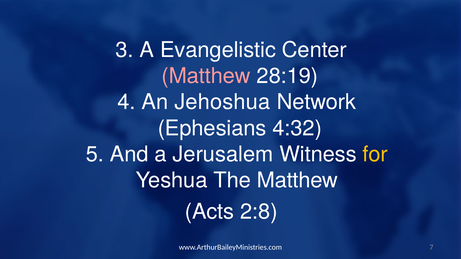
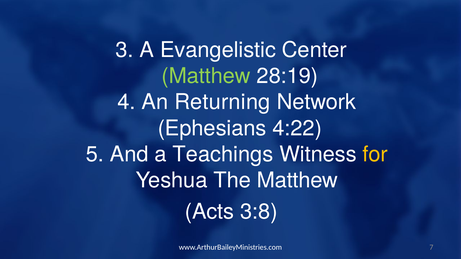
Matthew colour: pink -> light green (206, 76)
Jehoshua: Jehoshua -> Returning (222, 102)
4:32: 4:32 -> 4:22 (297, 128)
Jerusalem: Jerusalem -> Teachings (223, 154)
2:8: 2:8 -> 3:8 (259, 212)
